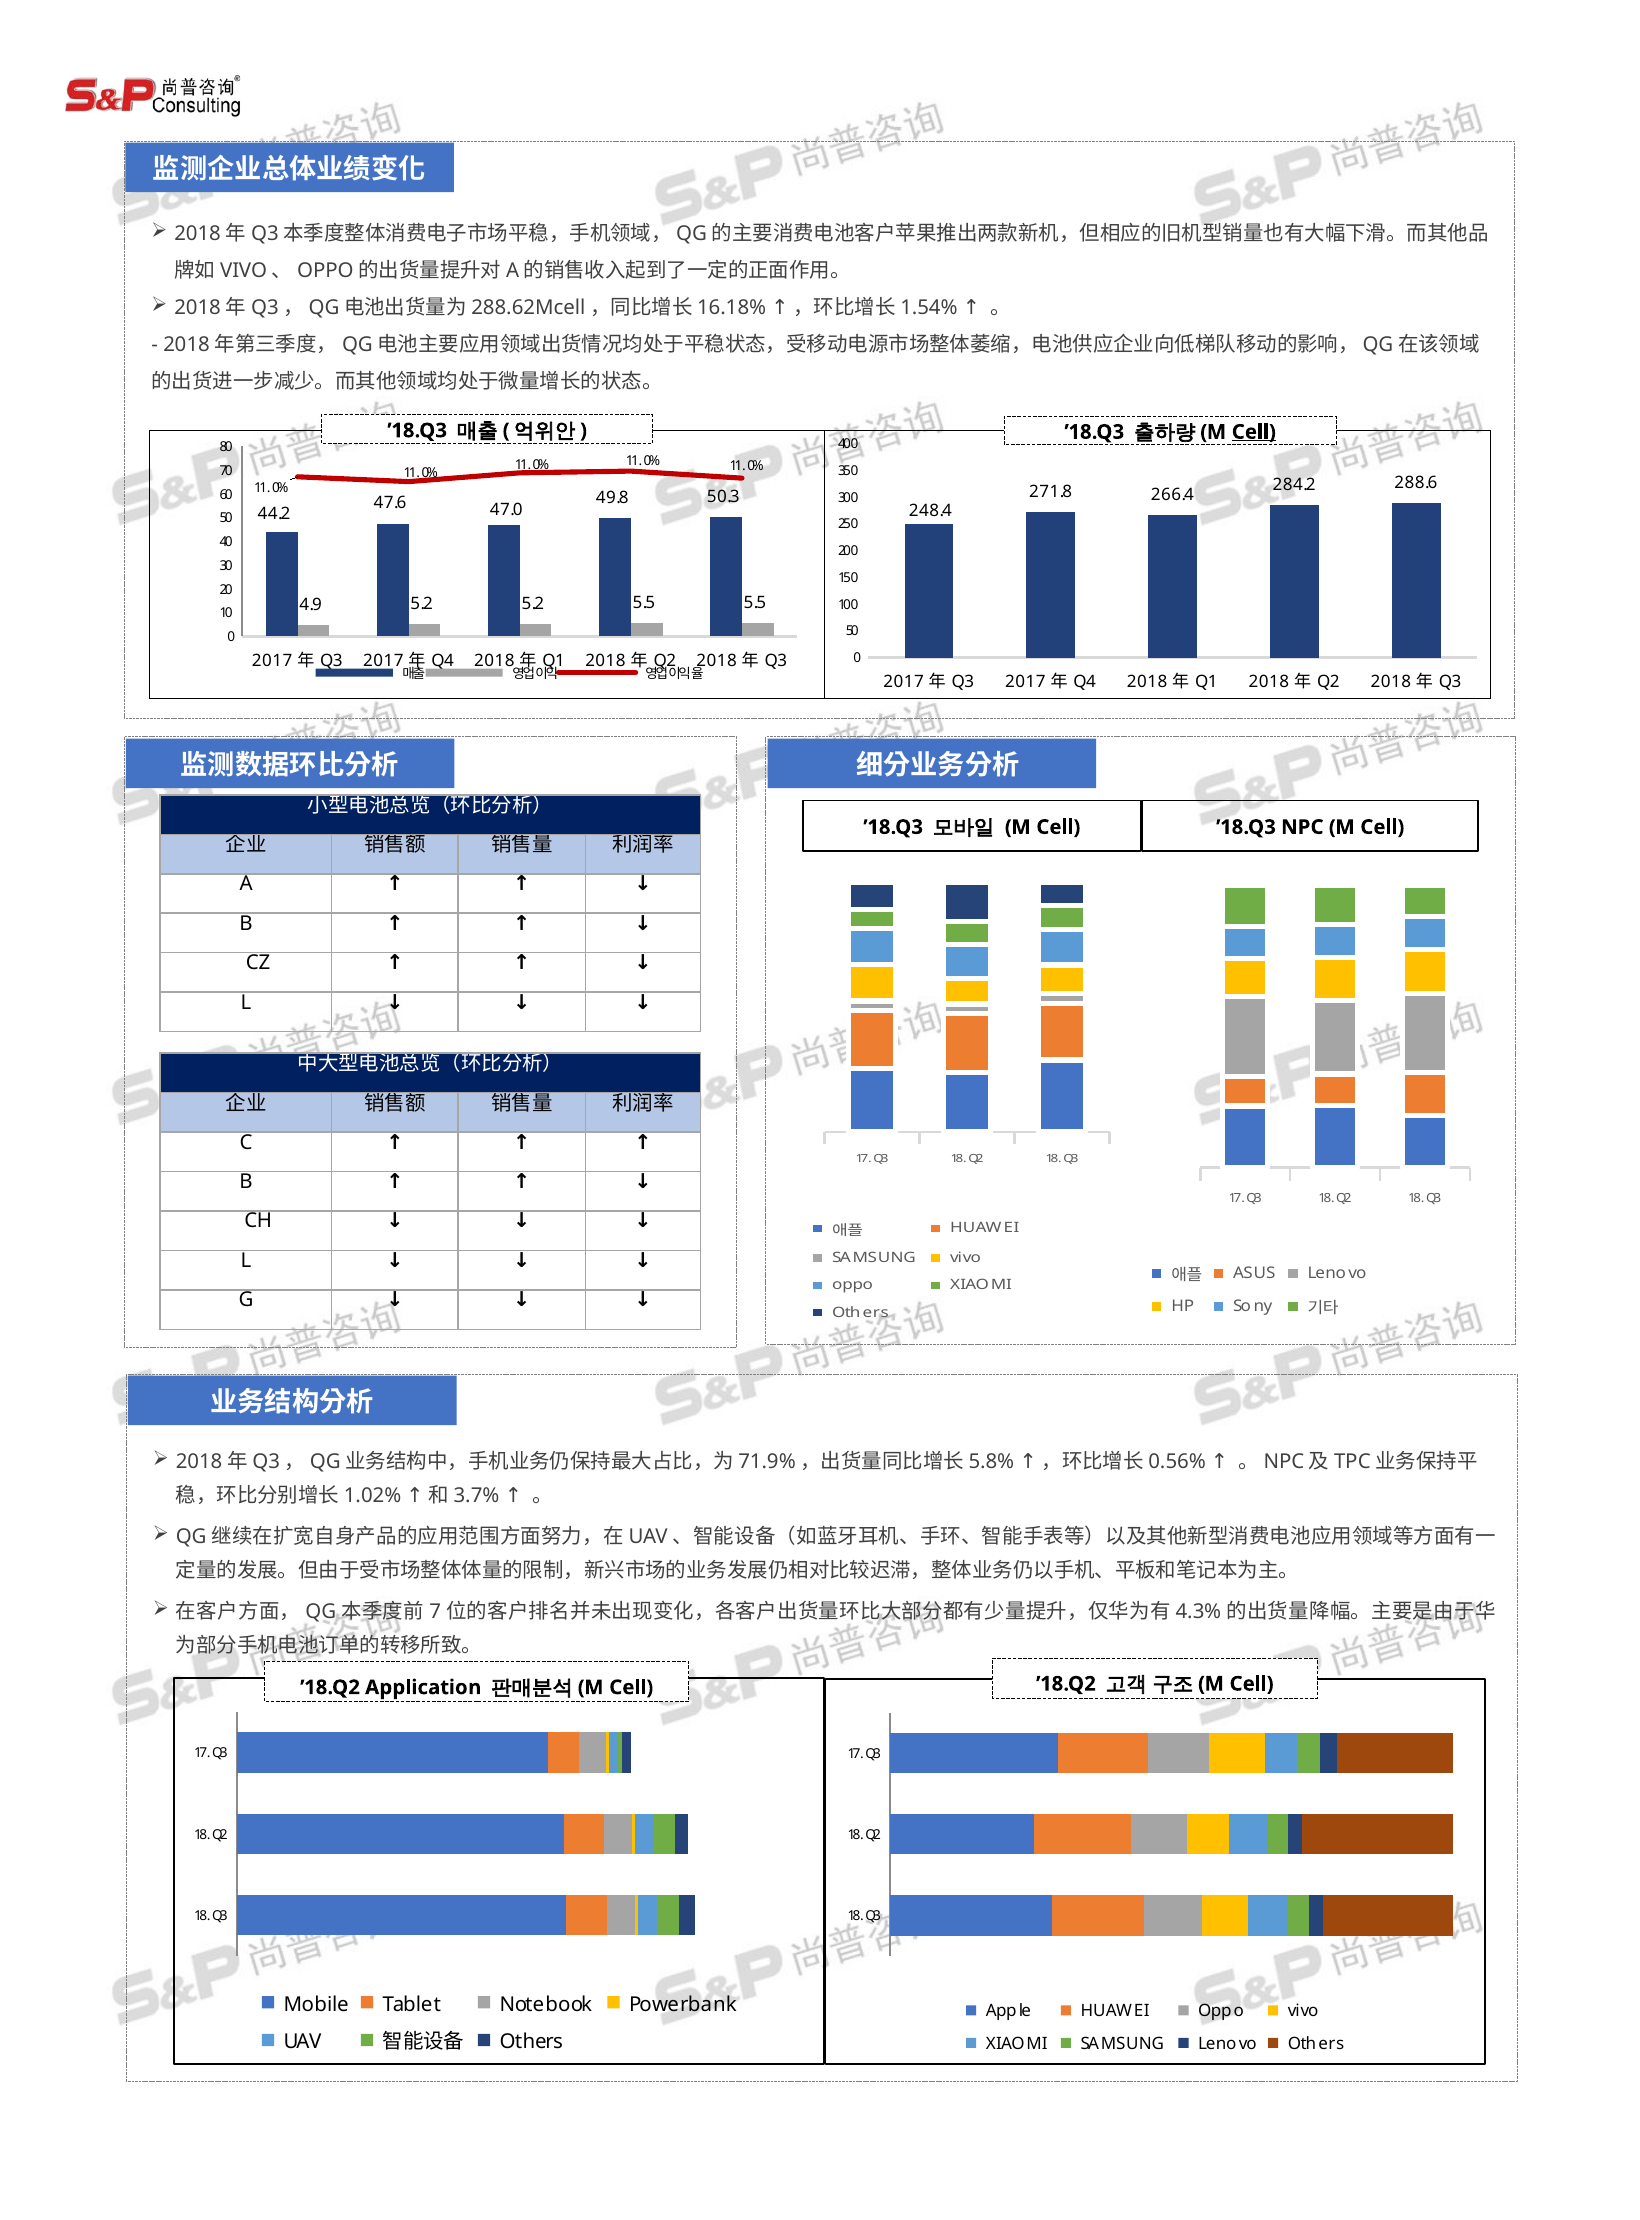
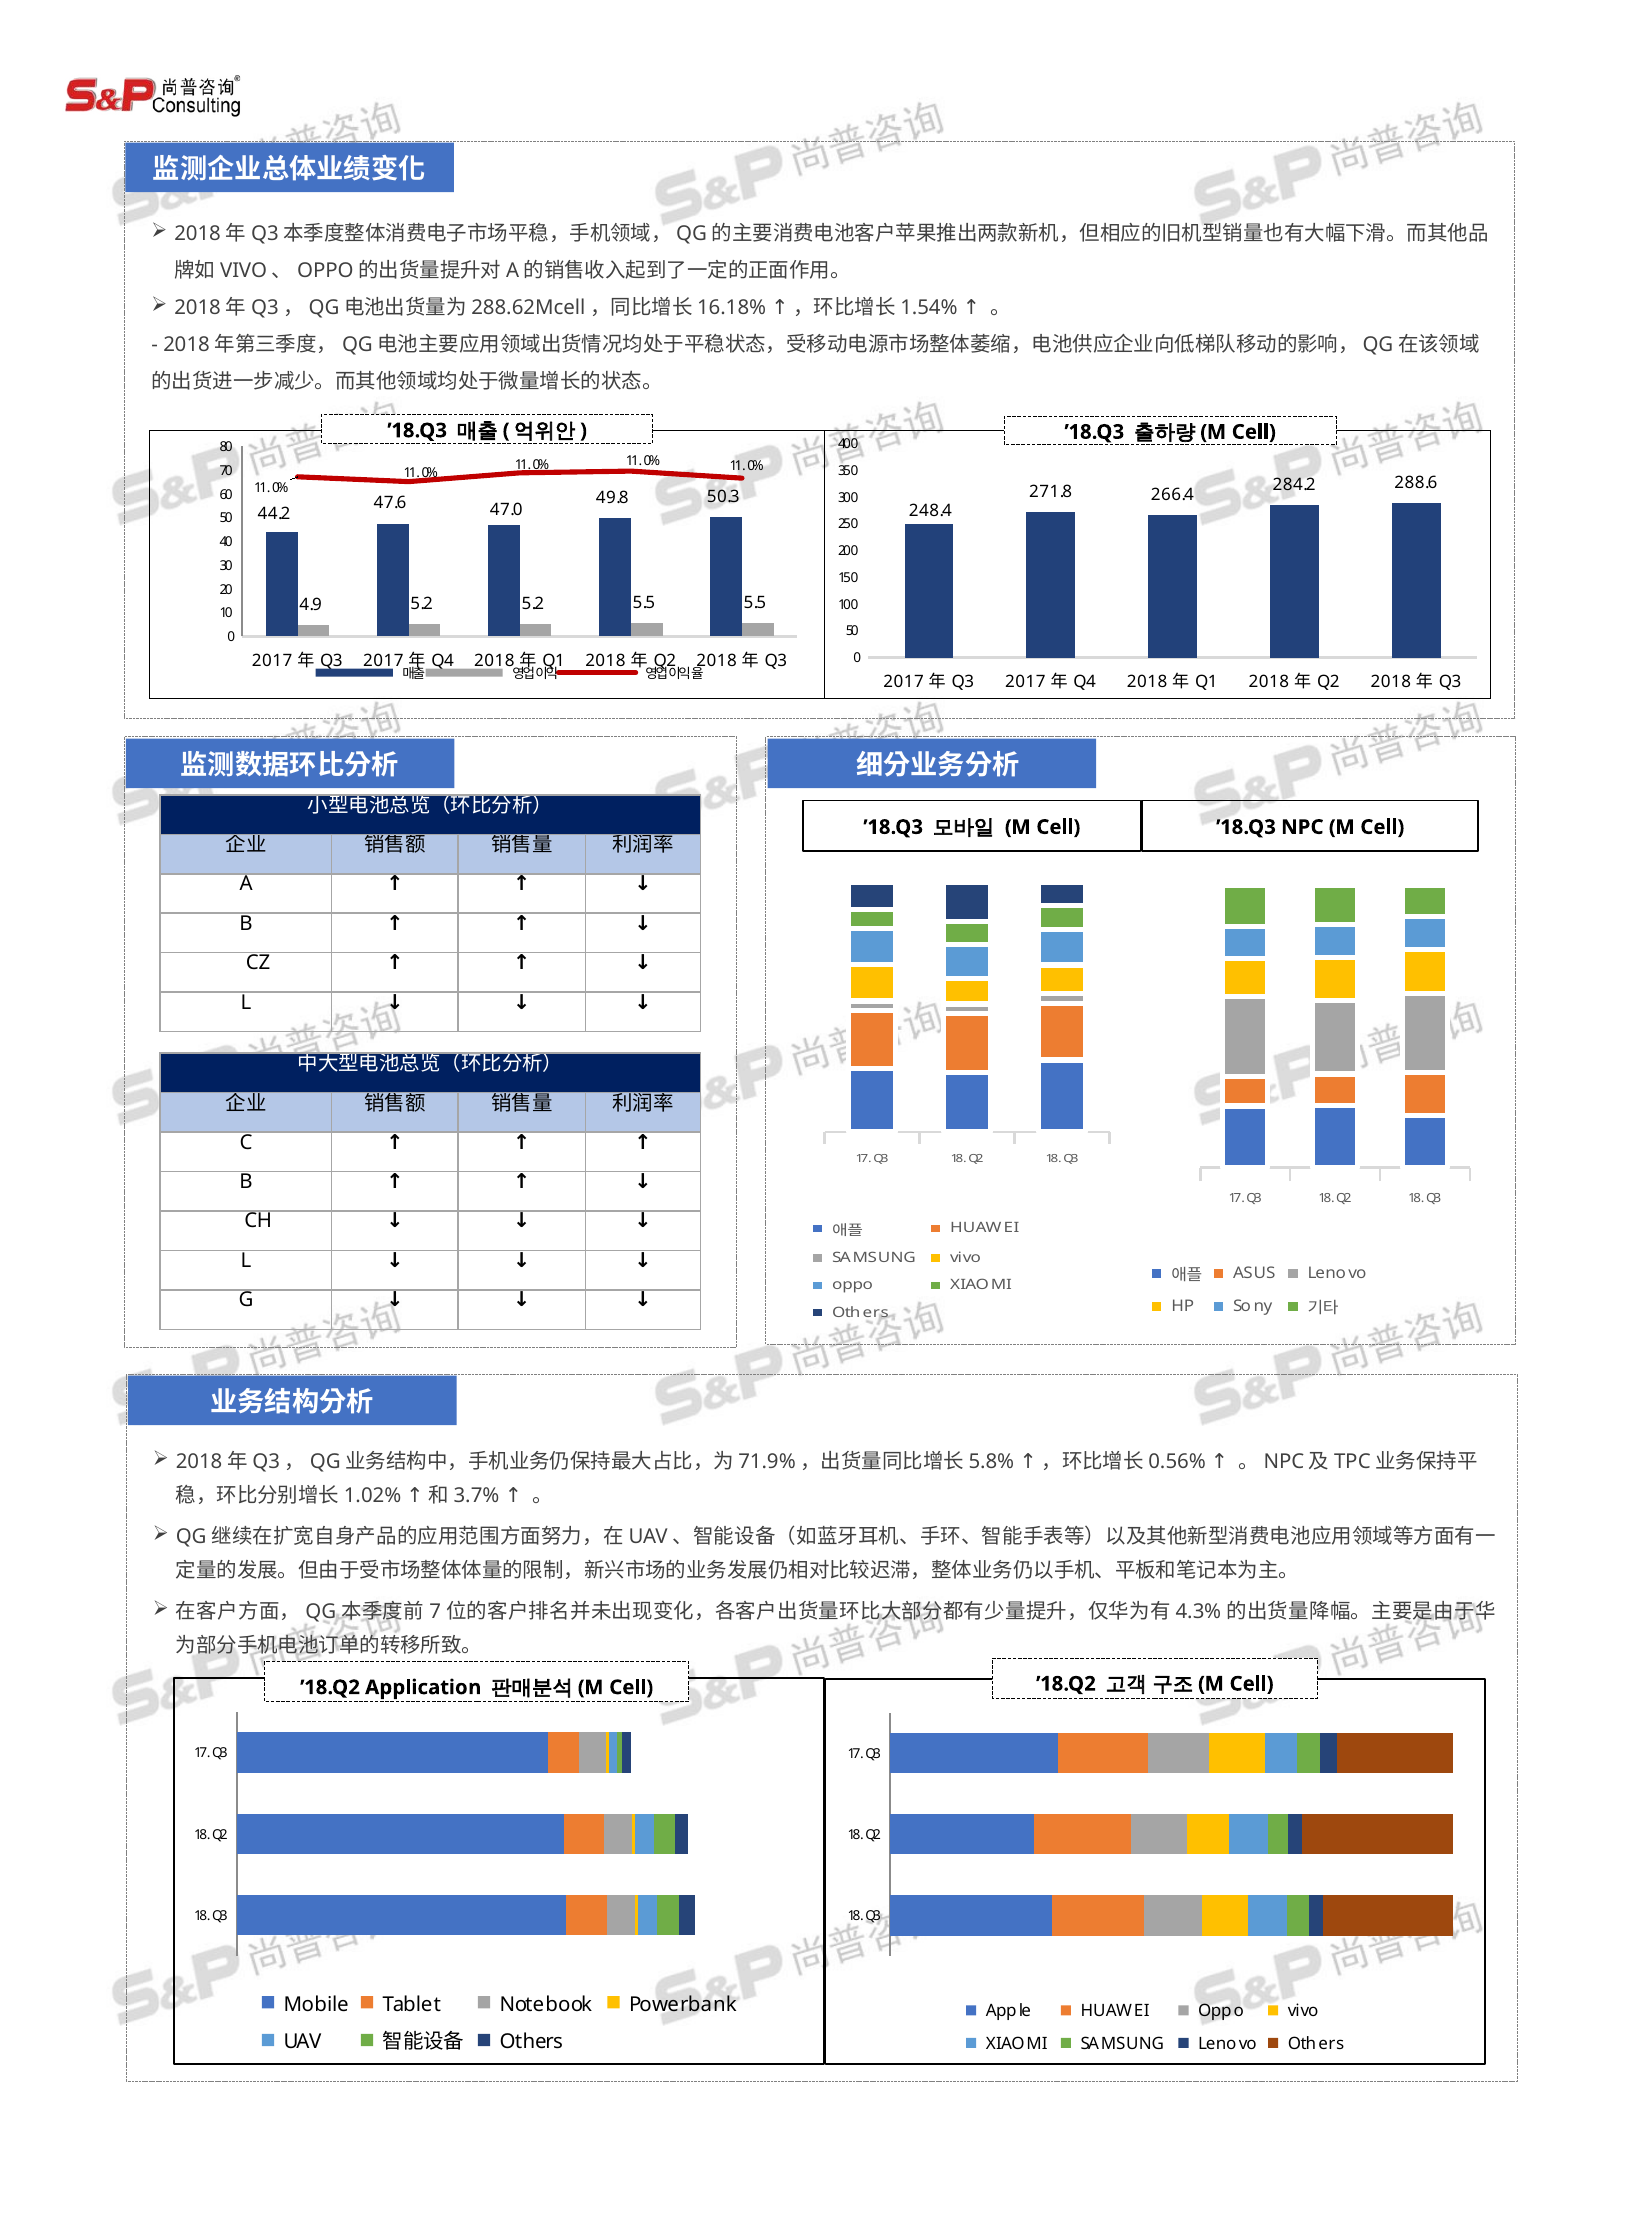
Cell underline: present -> none (1254, 432)
